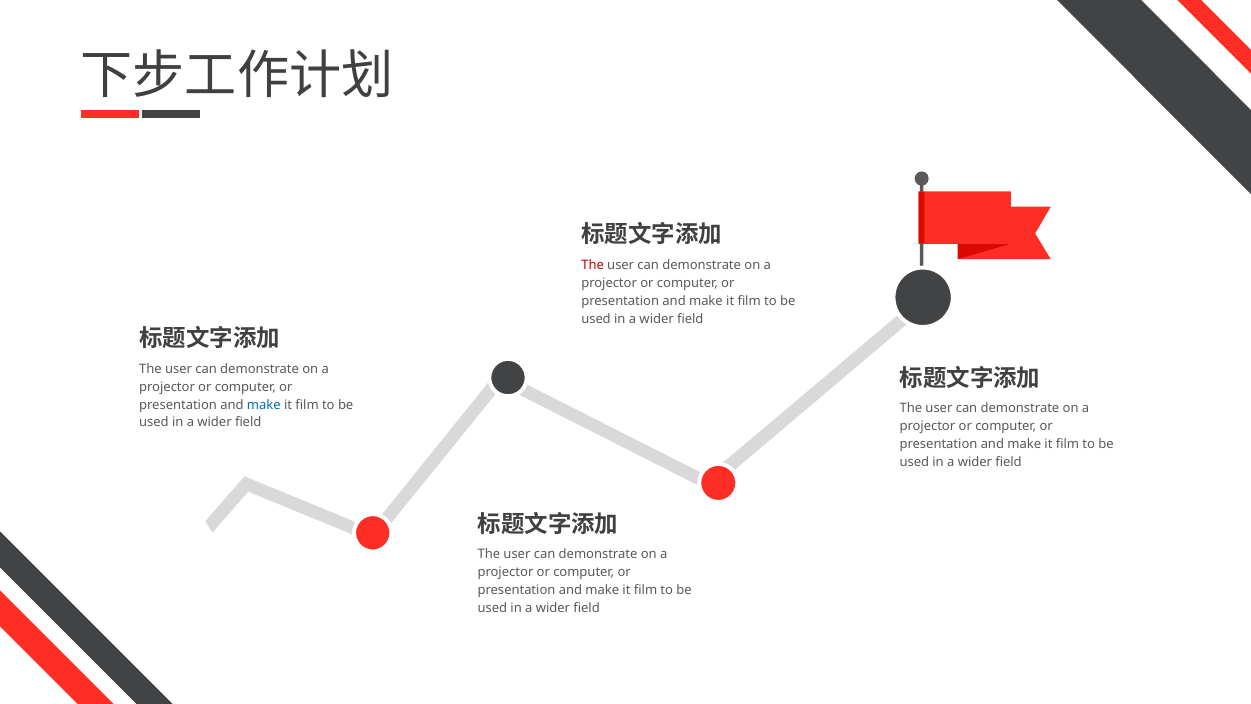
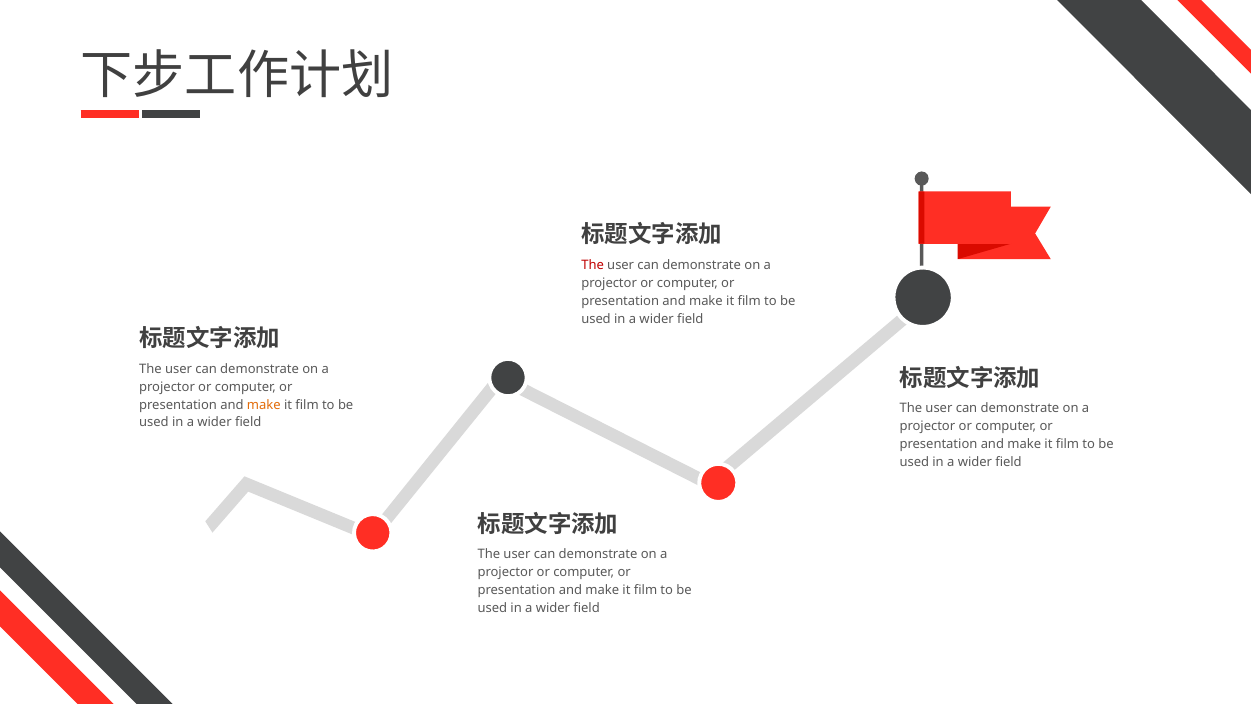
make colour: blue -> orange (264, 405)
